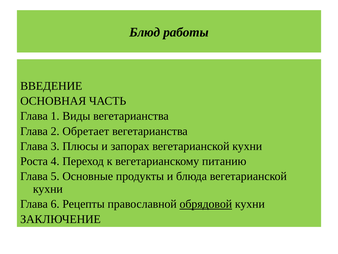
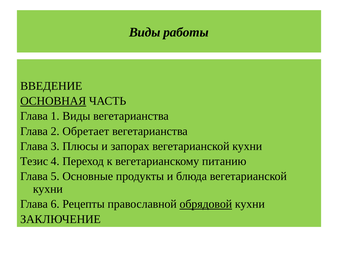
Блюд: Блюд -> Виды (145, 32)
ОСНОВНАЯ underline: none -> present (53, 101)
Роста: Роста -> Тезис (34, 161)
